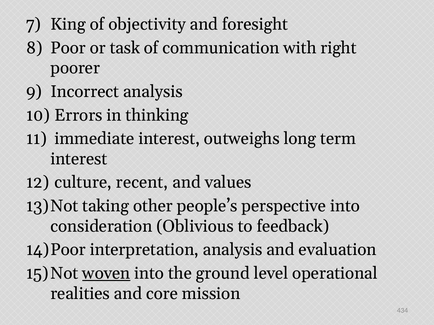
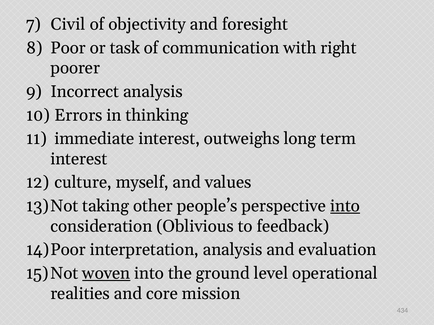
King: King -> Civil (68, 24)
recent: recent -> myself (142, 183)
into underline: none -> present (345, 206)
